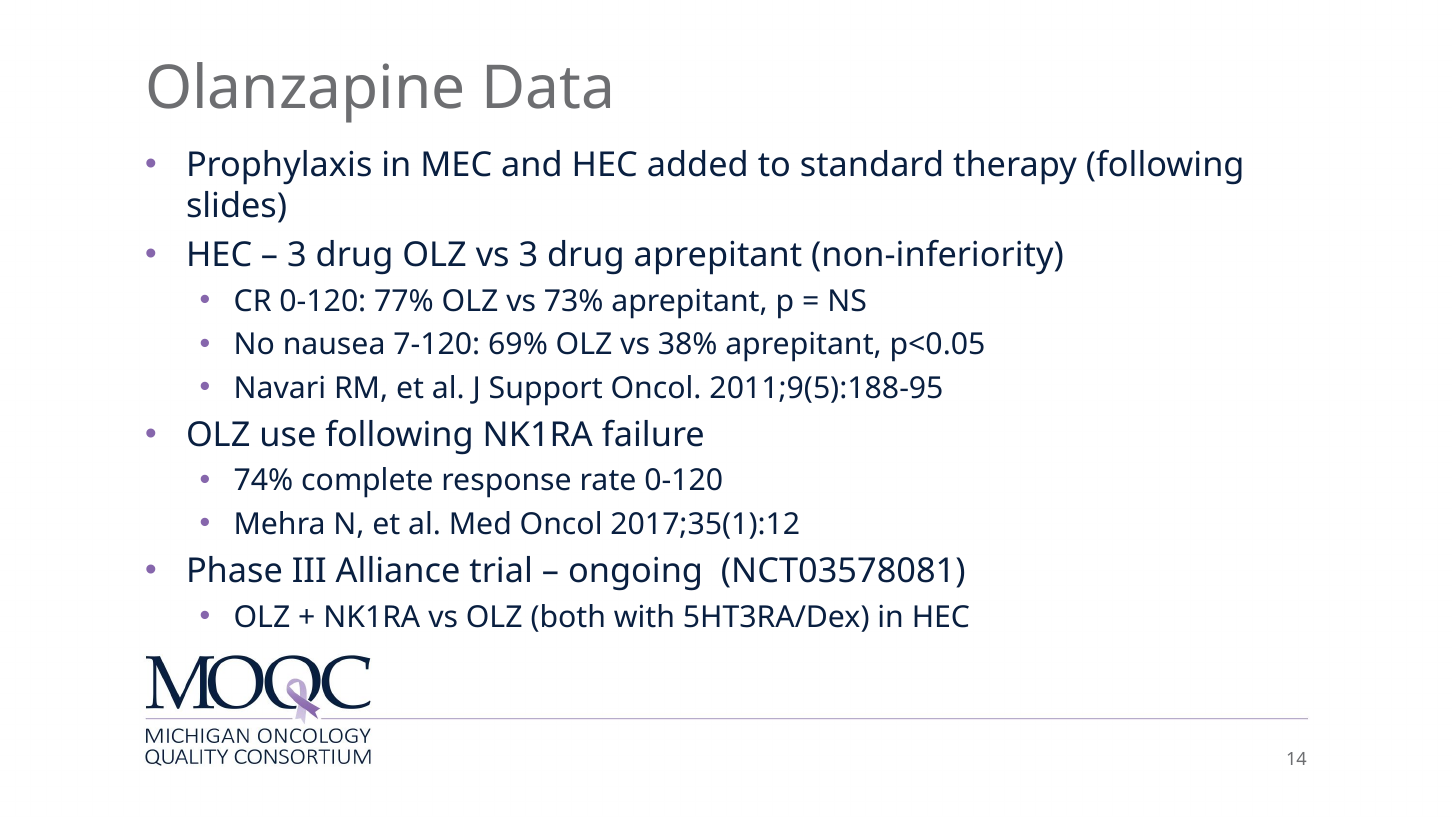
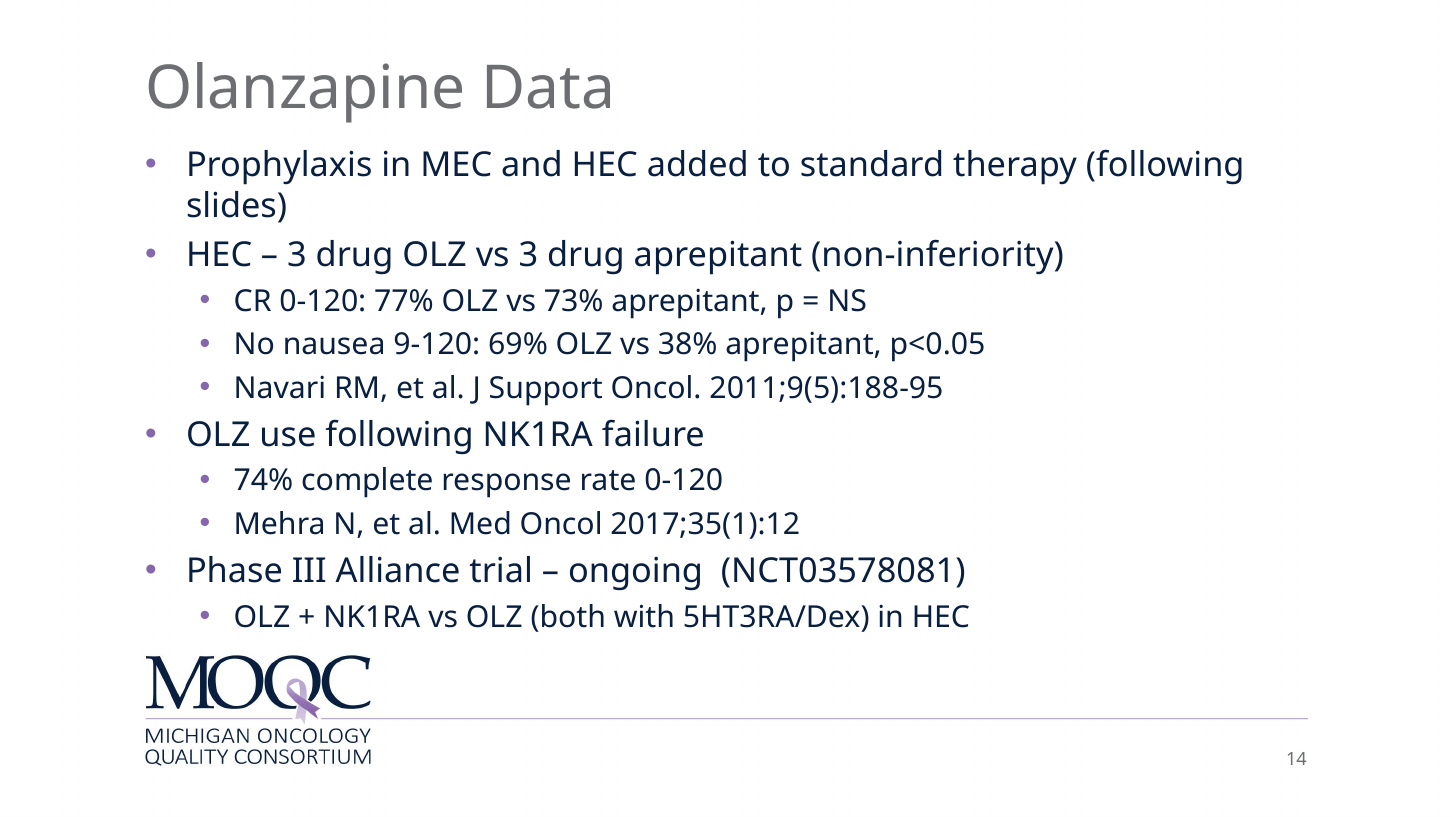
7-120: 7-120 -> 9-120 (437, 345)
